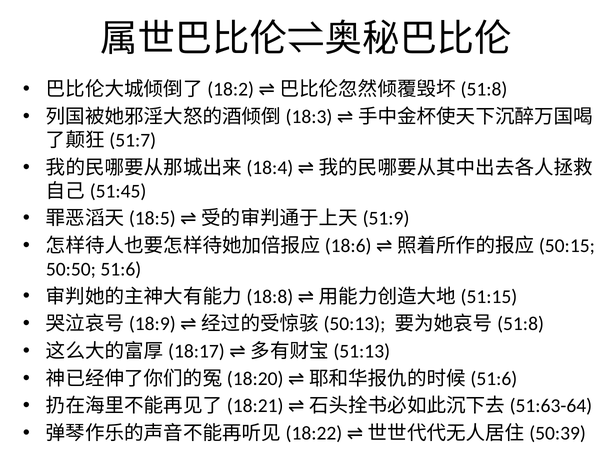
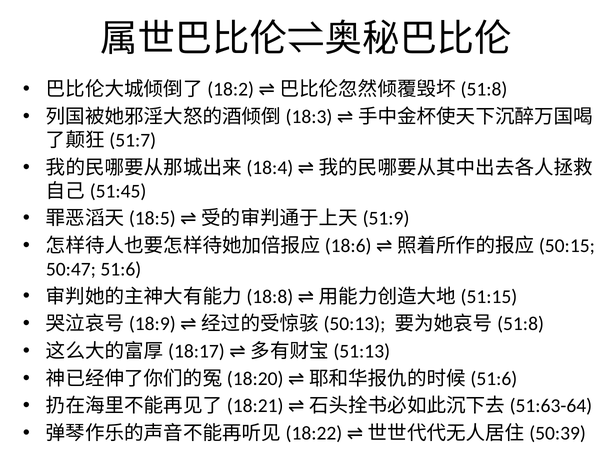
50:50: 50:50 -> 50:47 (71, 269)
